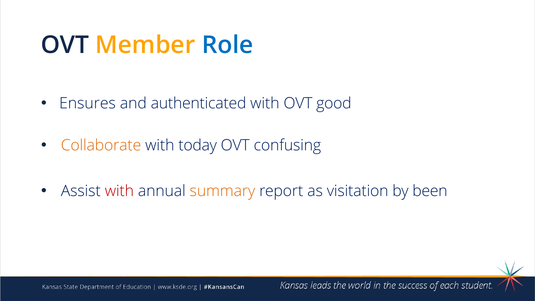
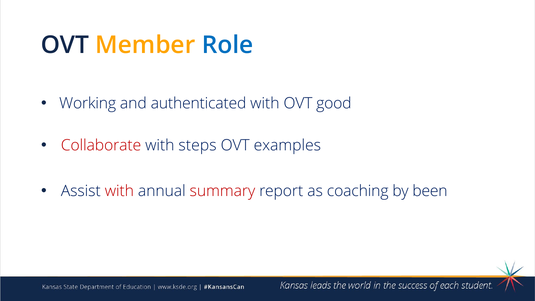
Ensures: Ensures -> Working (88, 103)
Collaborate colour: orange -> red (101, 145)
today: today -> steps (198, 145)
confusing: confusing -> examples (287, 145)
summary colour: orange -> red (222, 191)
visitation: visitation -> coaching (358, 191)
